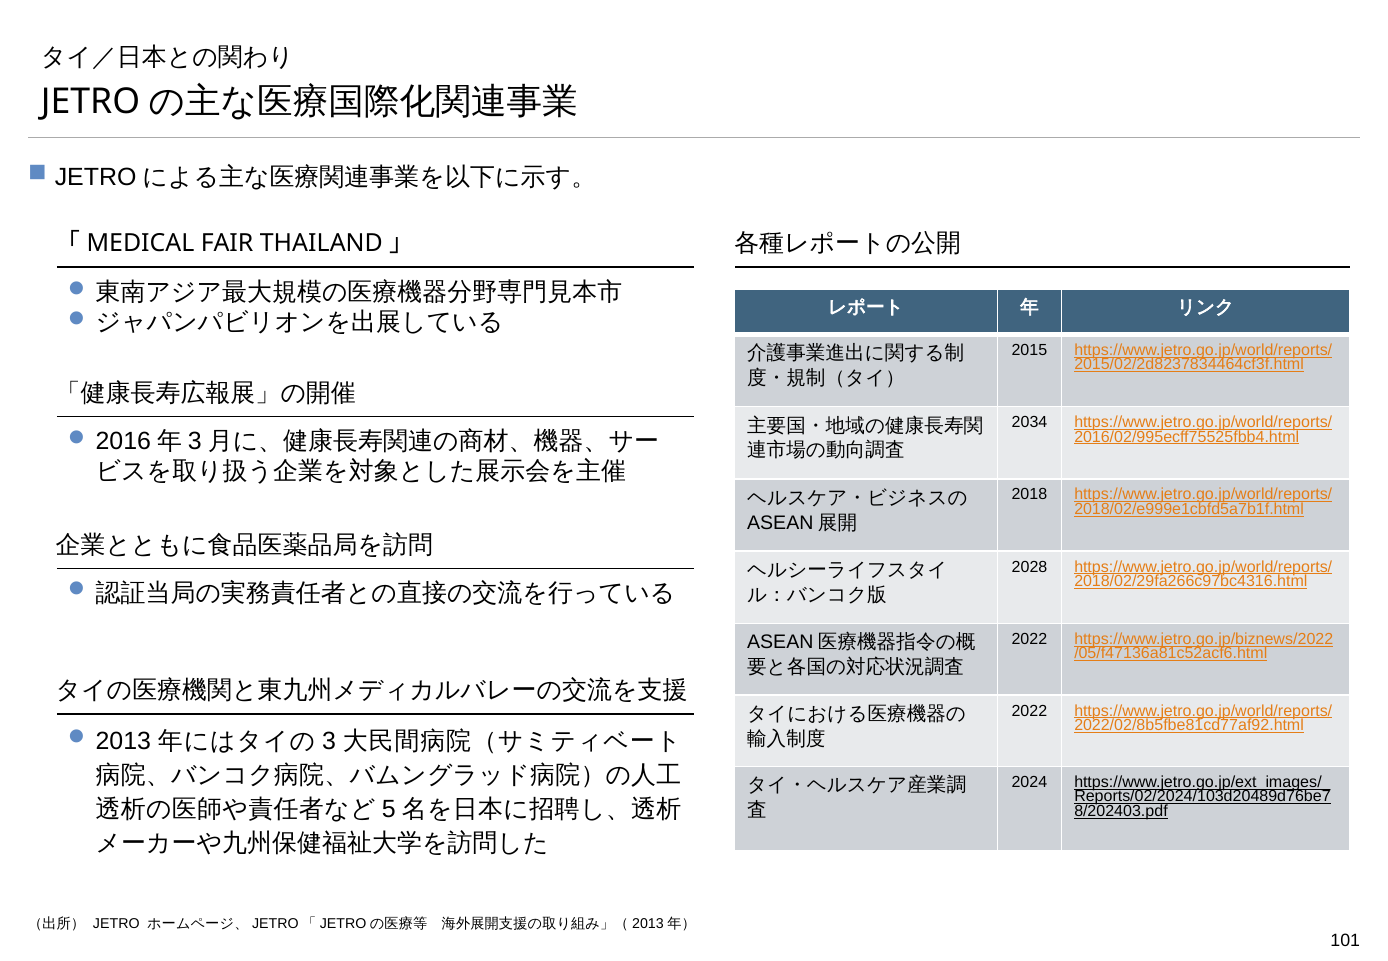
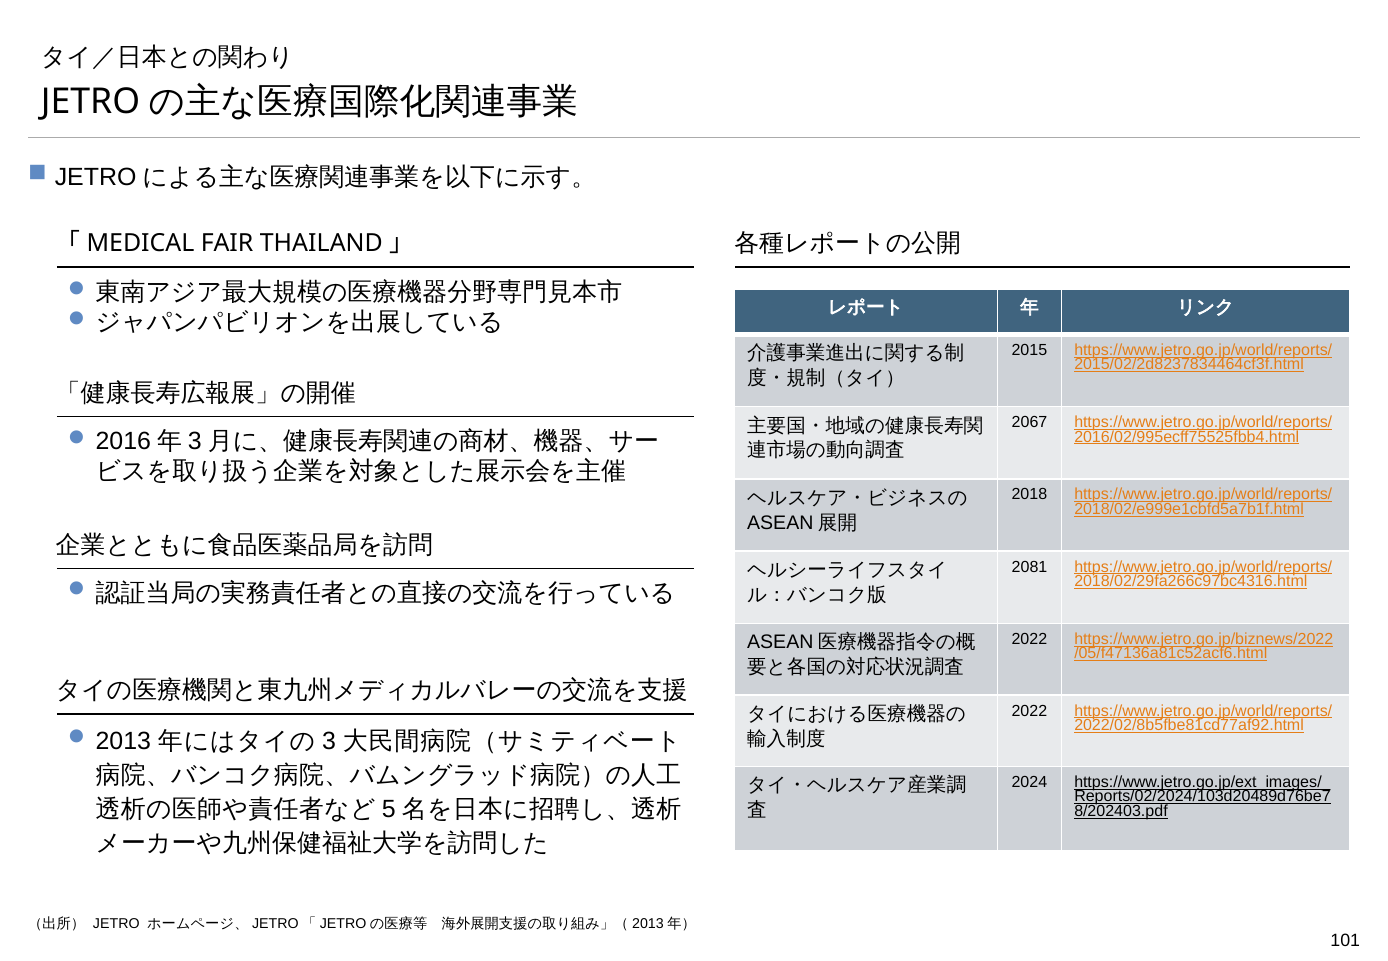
2034: 2034 -> 2067 (1030, 422)
2028: 2028 -> 2081 (1030, 567)
